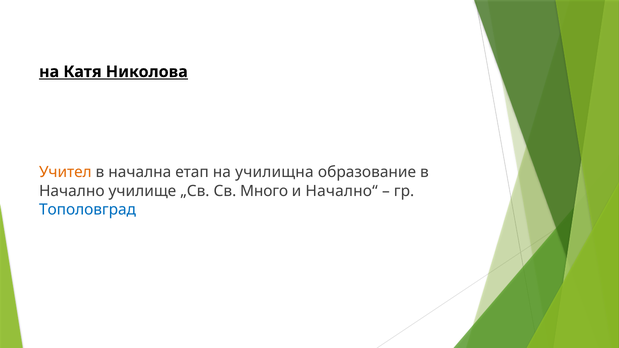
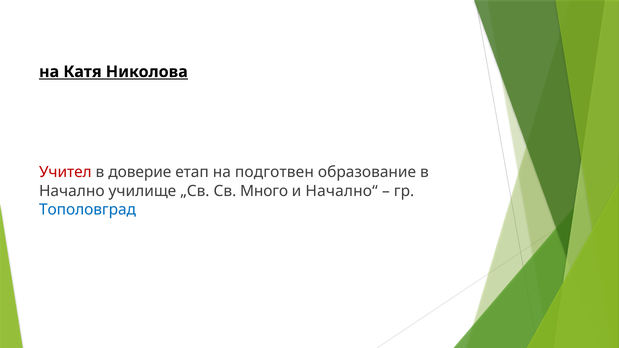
Учител colour: orange -> red (65, 172)
начална: начална -> доверие (140, 172)
училищна: училищна -> подготвен (274, 172)
